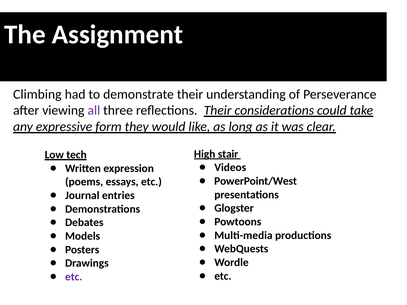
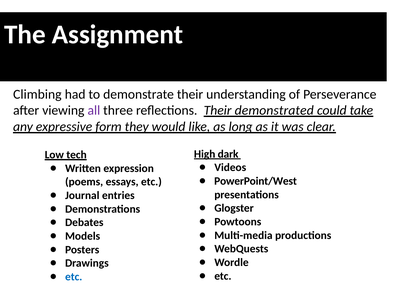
considerations: considerations -> demonstrated (274, 111)
stair: stair -> dark (228, 154)
etc colour: purple -> blue (74, 277)
